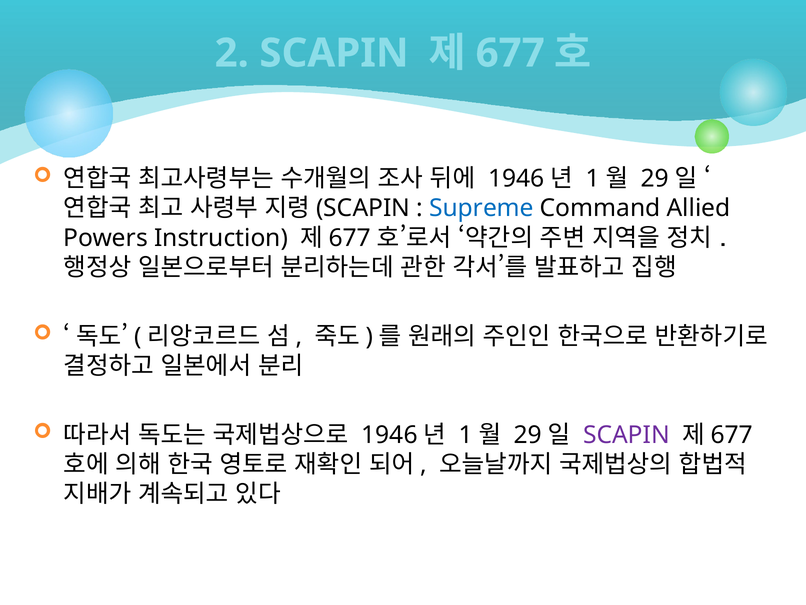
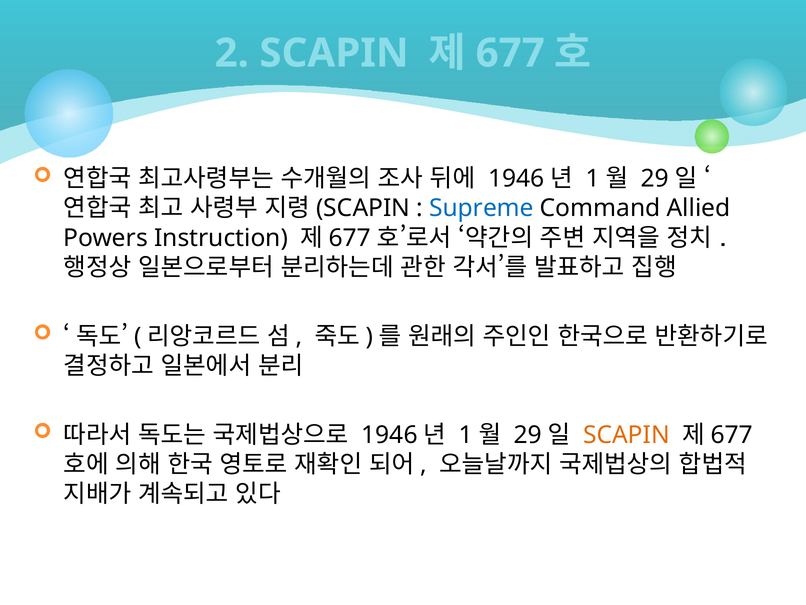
SCAPIN colour: purple -> orange (627, 435)
